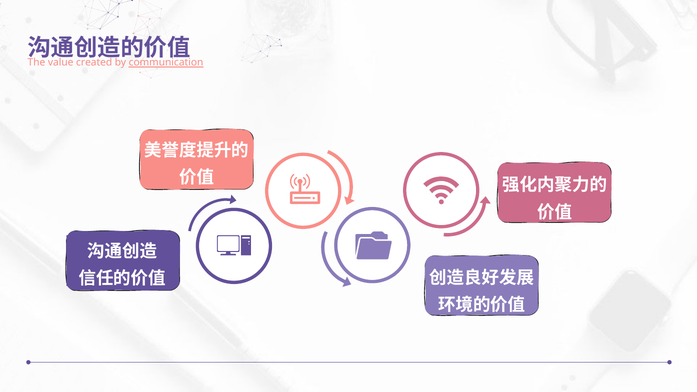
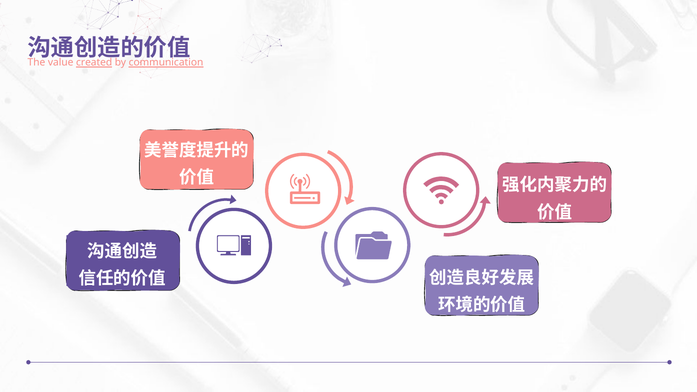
created underline: none -> present (94, 63)
